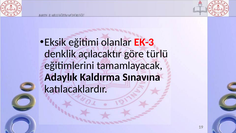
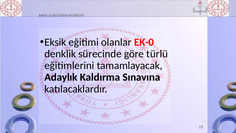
EK-3: EK-3 -> EK-0 (144, 42)
açılacaktır: açılacaktır -> sürecinde (100, 54)
